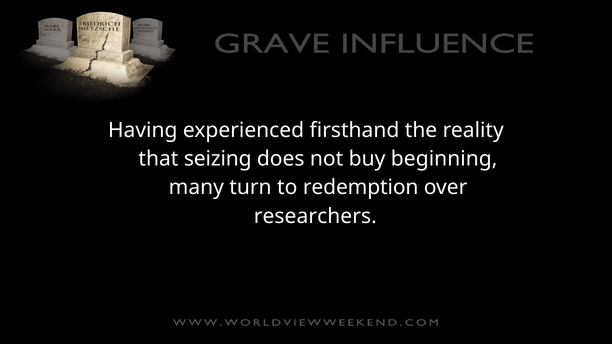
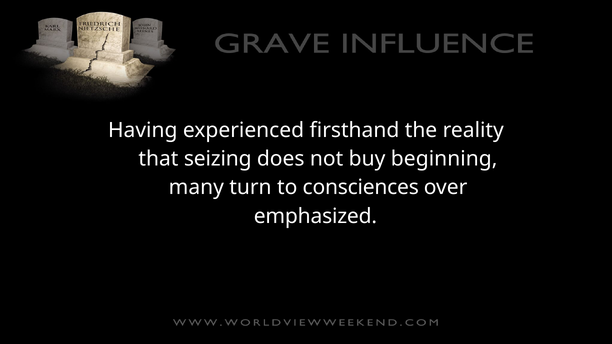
redemption: redemption -> consciences (361, 188)
researchers: researchers -> emphasized (315, 216)
